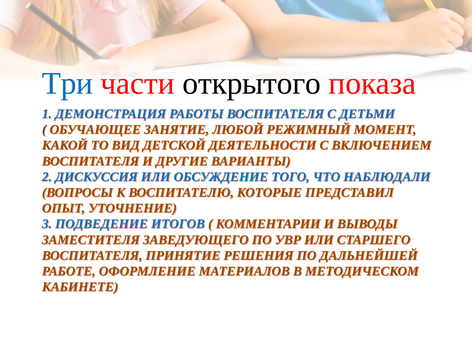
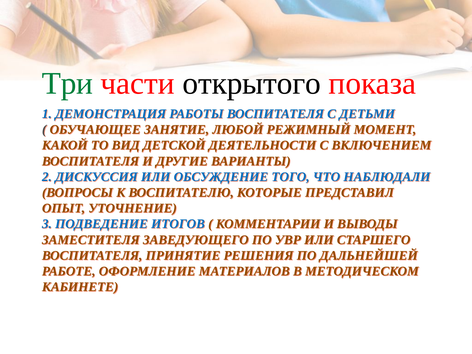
Три colour: blue -> green (67, 84)
